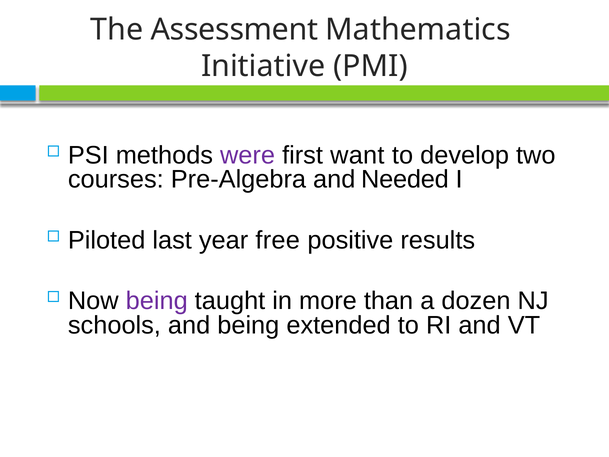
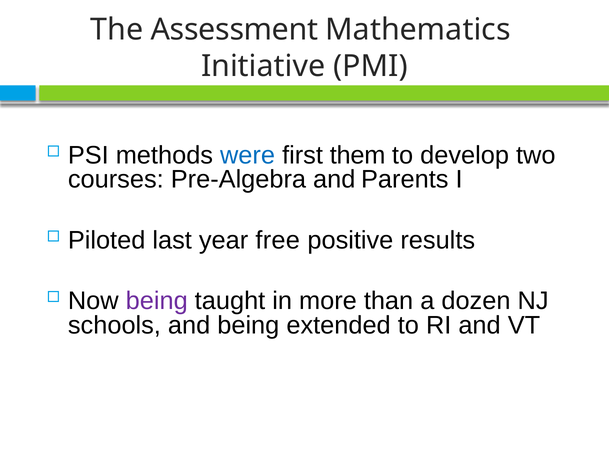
were colour: purple -> blue (248, 155)
want: want -> them (358, 155)
Needed: Needed -> Parents (405, 179)
